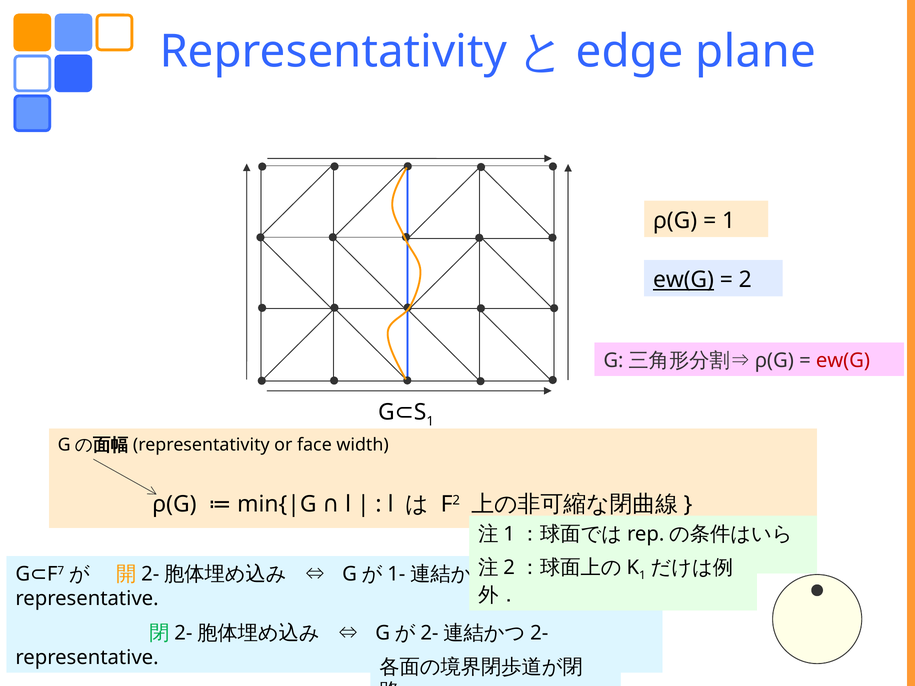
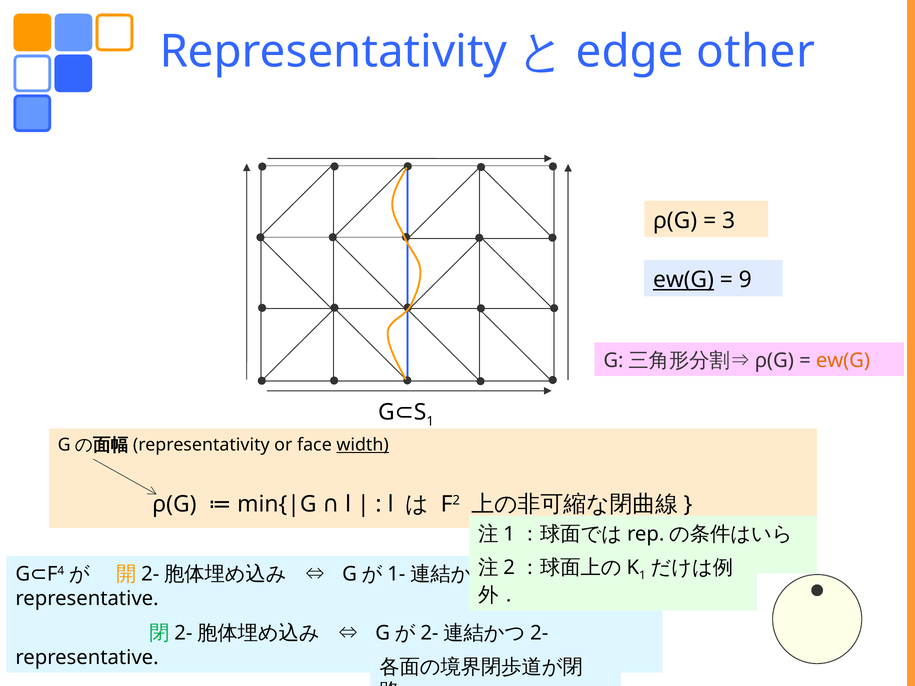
plane: plane -> other (756, 52)
1: 1 -> 3 (729, 221)
2: 2 -> 9 (745, 280)
ew(G colour: red -> orange (843, 361)
width underline: none -> present (363, 445)
7: 7 -> 4 (61, 571)
